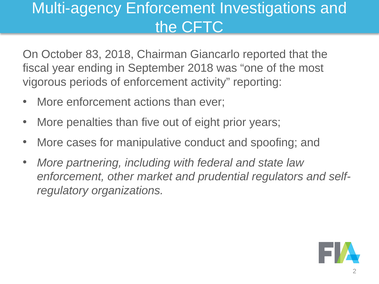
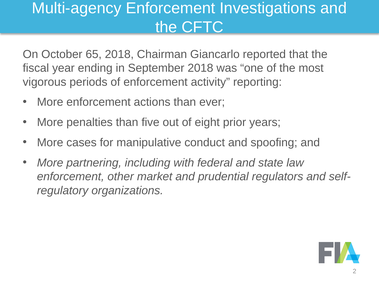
83: 83 -> 65 (94, 54)
